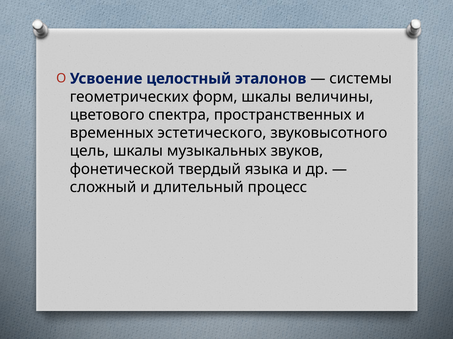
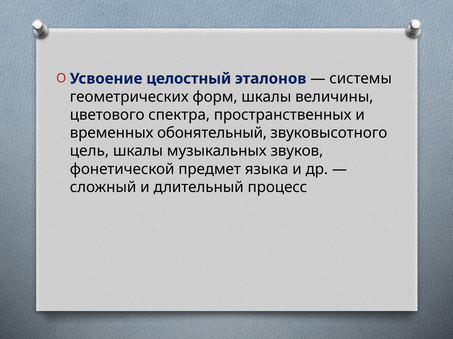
эстетического: эстетического -> обонятельный (212, 133)
твердый: твердый -> предмет (210, 169)
